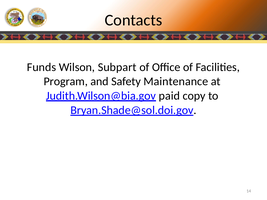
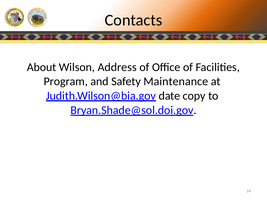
Funds: Funds -> About (42, 67)
Subpart: Subpart -> Address (117, 67)
paid: paid -> date (169, 96)
